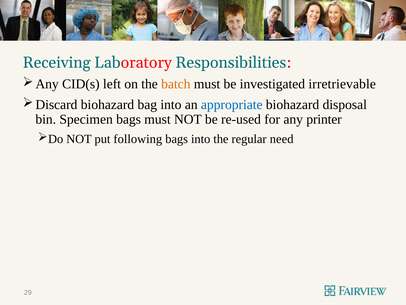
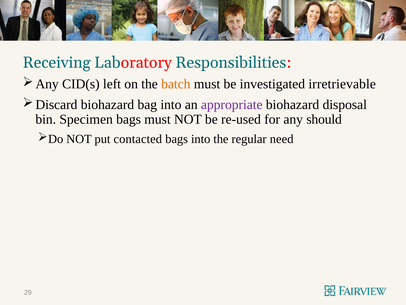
appropriate colour: blue -> purple (232, 104)
printer: printer -> should (324, 119)
following: following -> contacted (138, 139)
